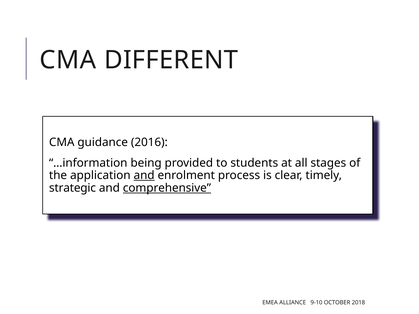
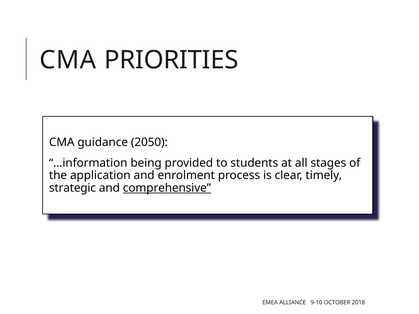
DIFFERENT: DIFFERENT -> PRIORITIES (171, 60)
2016: 2016 -> 2050 (149, 142)
and underline: present -> none (144, 176)
